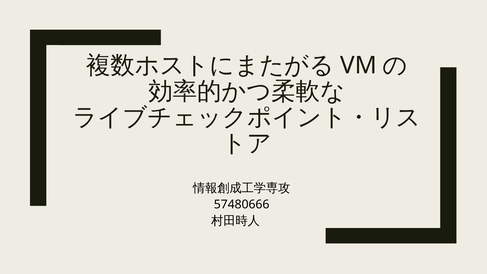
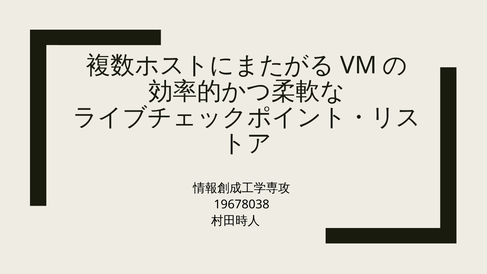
57480666: 57480666 -> 19678038 (242, 204)
